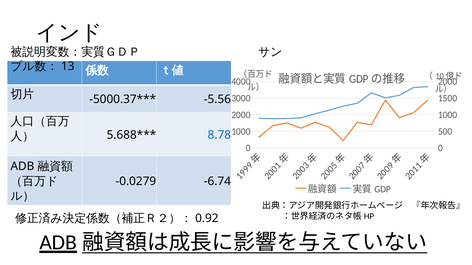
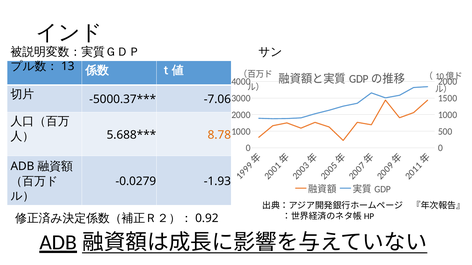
-5.56: -5.56 -> -7.06 (217, 100)
8.78 colour: blue -> orange (219, 135)
-6.74: -6.74 -> -1.93 (217, 182)
